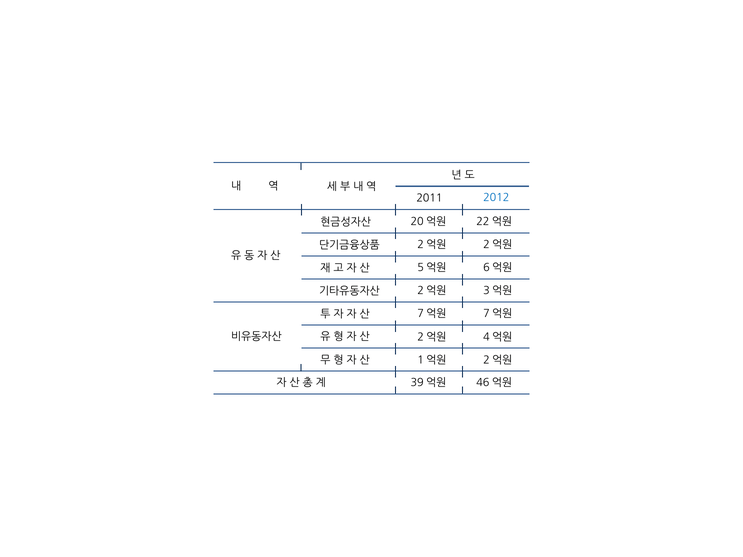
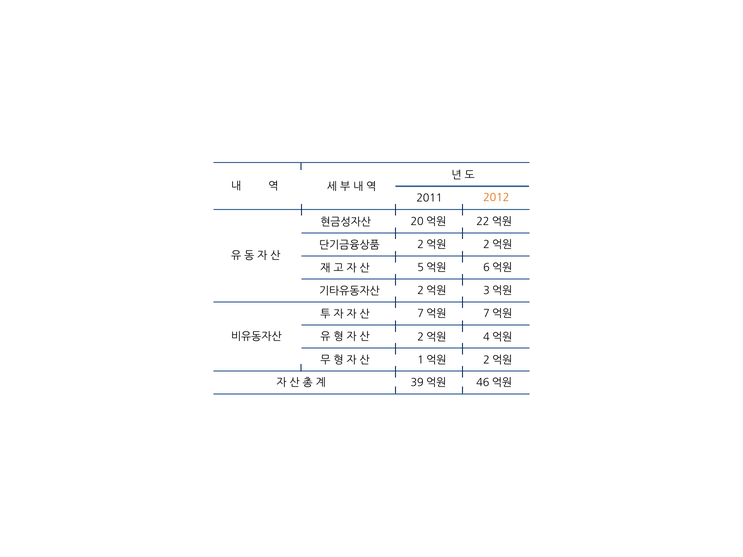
2012 colour: blue -> orange (496, 198)
